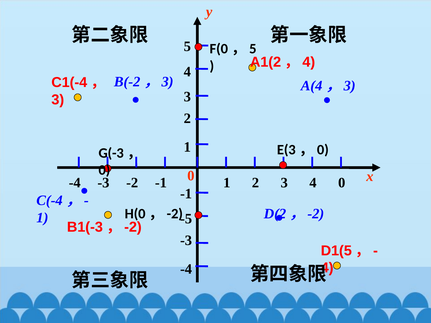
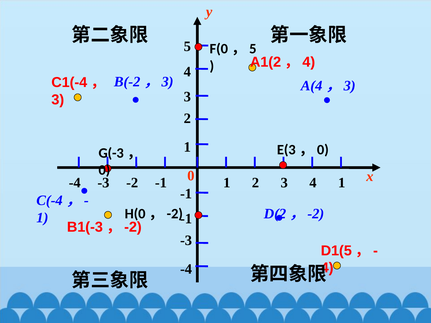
4 0: 0 -> 1 (342, 183)
-5: -5 -> -1 (186, 219)
